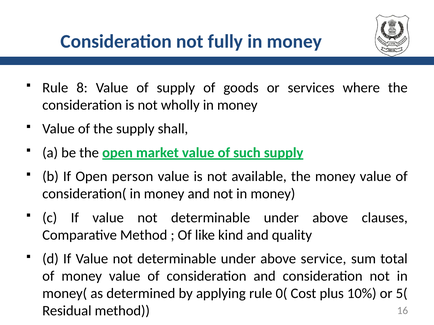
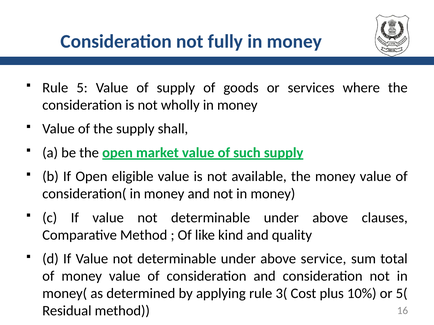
8: 8 -> 5 (82, 88)
person: person -> eligible (133, 177)
0(: 0( -> 3( (281, 294)
